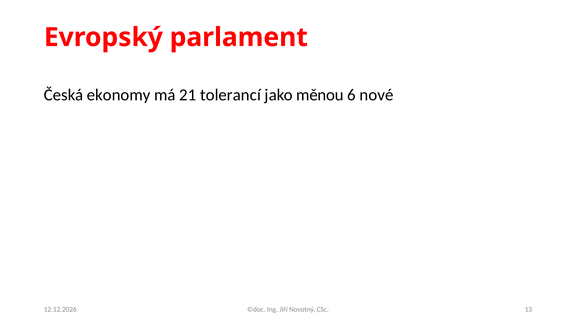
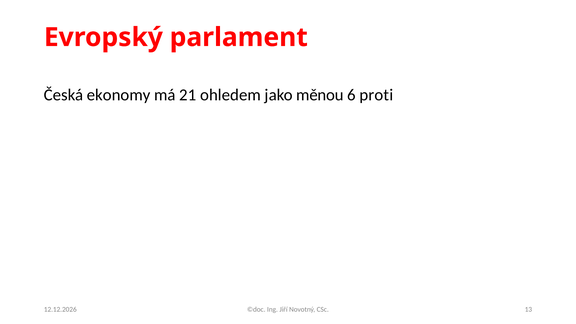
tolerancí: tolerancí -> ohledem (230, 95)
nové: nové -> proti (376, 95)
